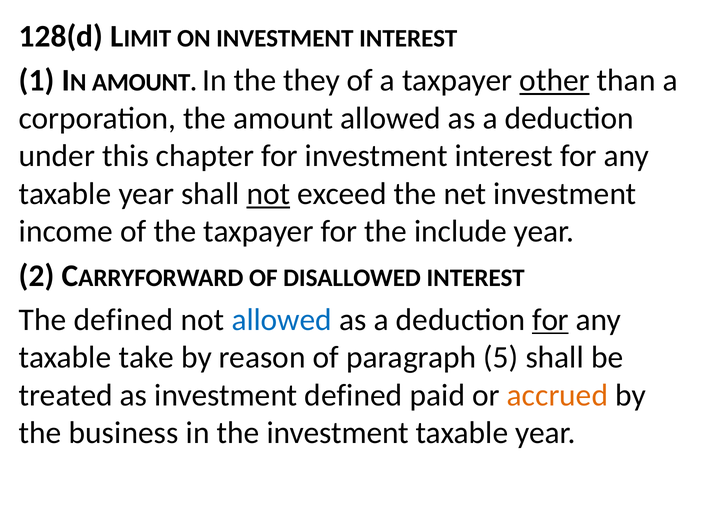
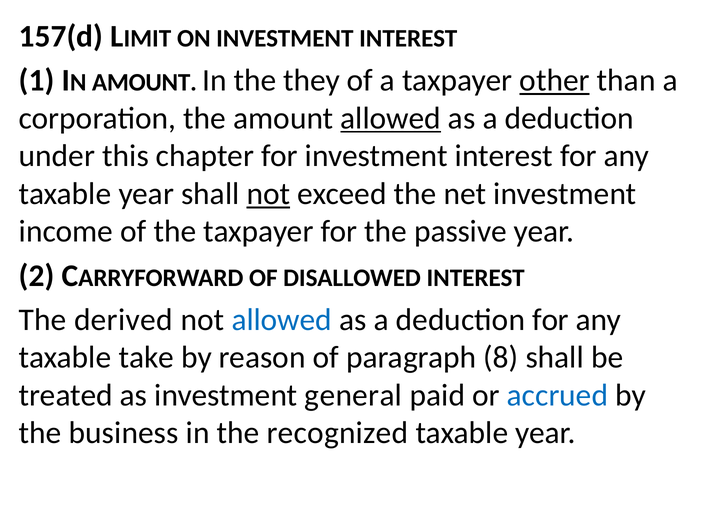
128(d: 128(d -> 157(d (61, 36)
allowed underline: none -> present (391, 118)
include: include -> passive (460, 232)
The defined: defined -> derived (123, 320)
for underline: present -> none (551, 320)
5: 5 -> 8 (501, 357)
investment defined: defined -> general (353, 395)
accrued colour: orange -> blue (558, 395)
the investment: investment -> recognized (338, 433)
